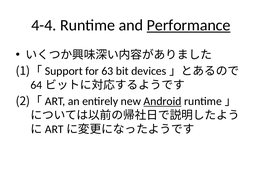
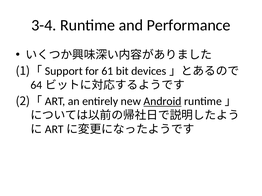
4-4: 4-4 -> 3-4 (44, 25)
Performance underline: present -> none (189, 25)
63: 63 -> 61 (107, 71)
